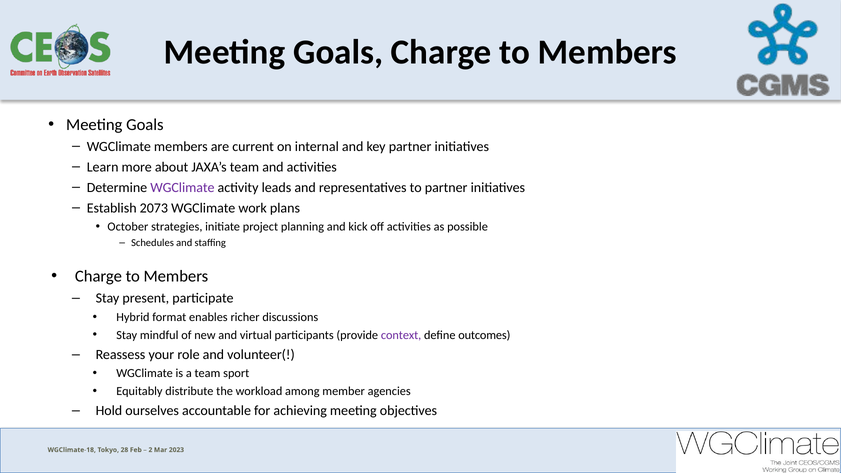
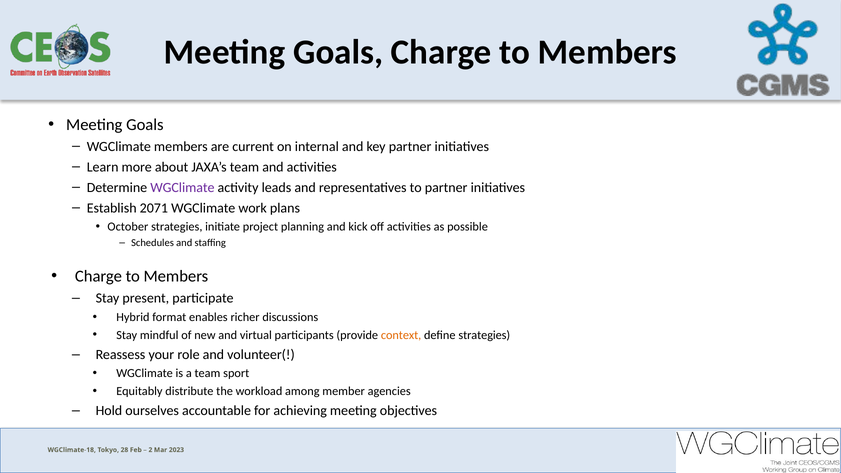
2073: 2073 -> 2071 (154, 208)
context colour: purple -> orange (401, 335)
define outcomes: outcomes -> strategies (484, 335)
